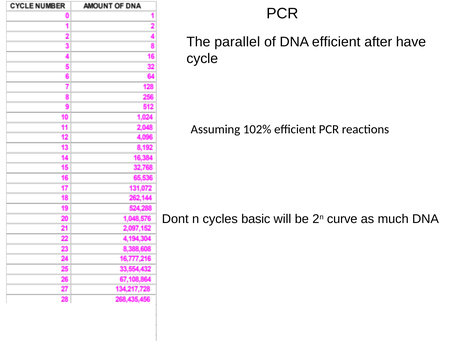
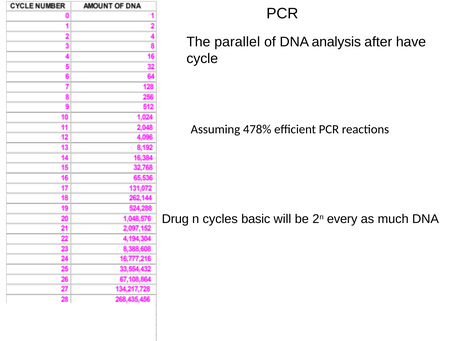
DNA efficient: efficient -> analysis (336, 42)
102%: 102% -> 478% (257, 129)
Dont: Dont -> Drug (175, 219)
curve: curve -> every (342, 219)
